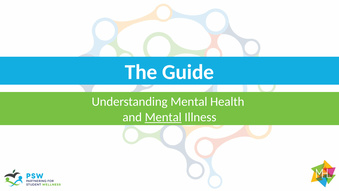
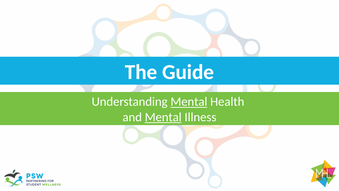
Mental underline: none -> present (189, 102)
